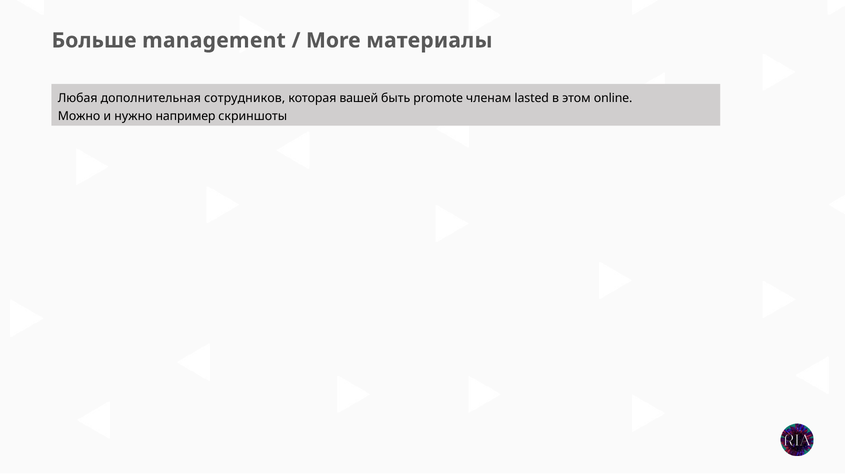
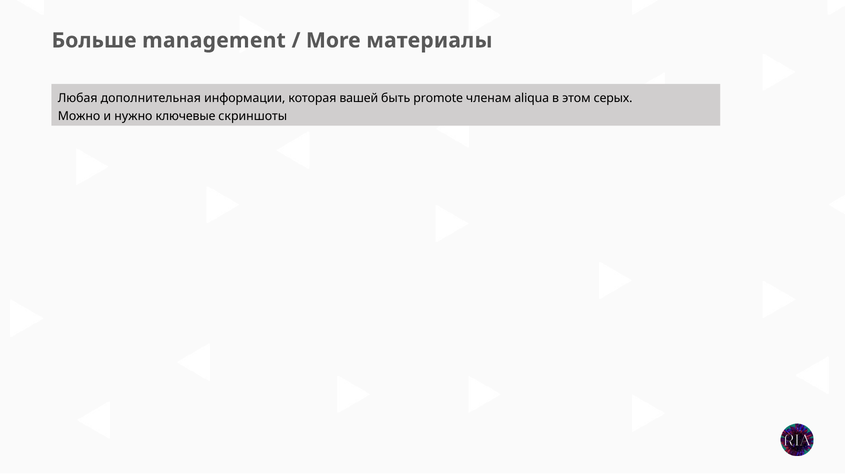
сотрудников: сотрудников -> информации (245, 98)
lasted: lasted -> aliqua (532, 98)
online: online -> серых (613, 98)
например: например -> ключевые (185, 116)
